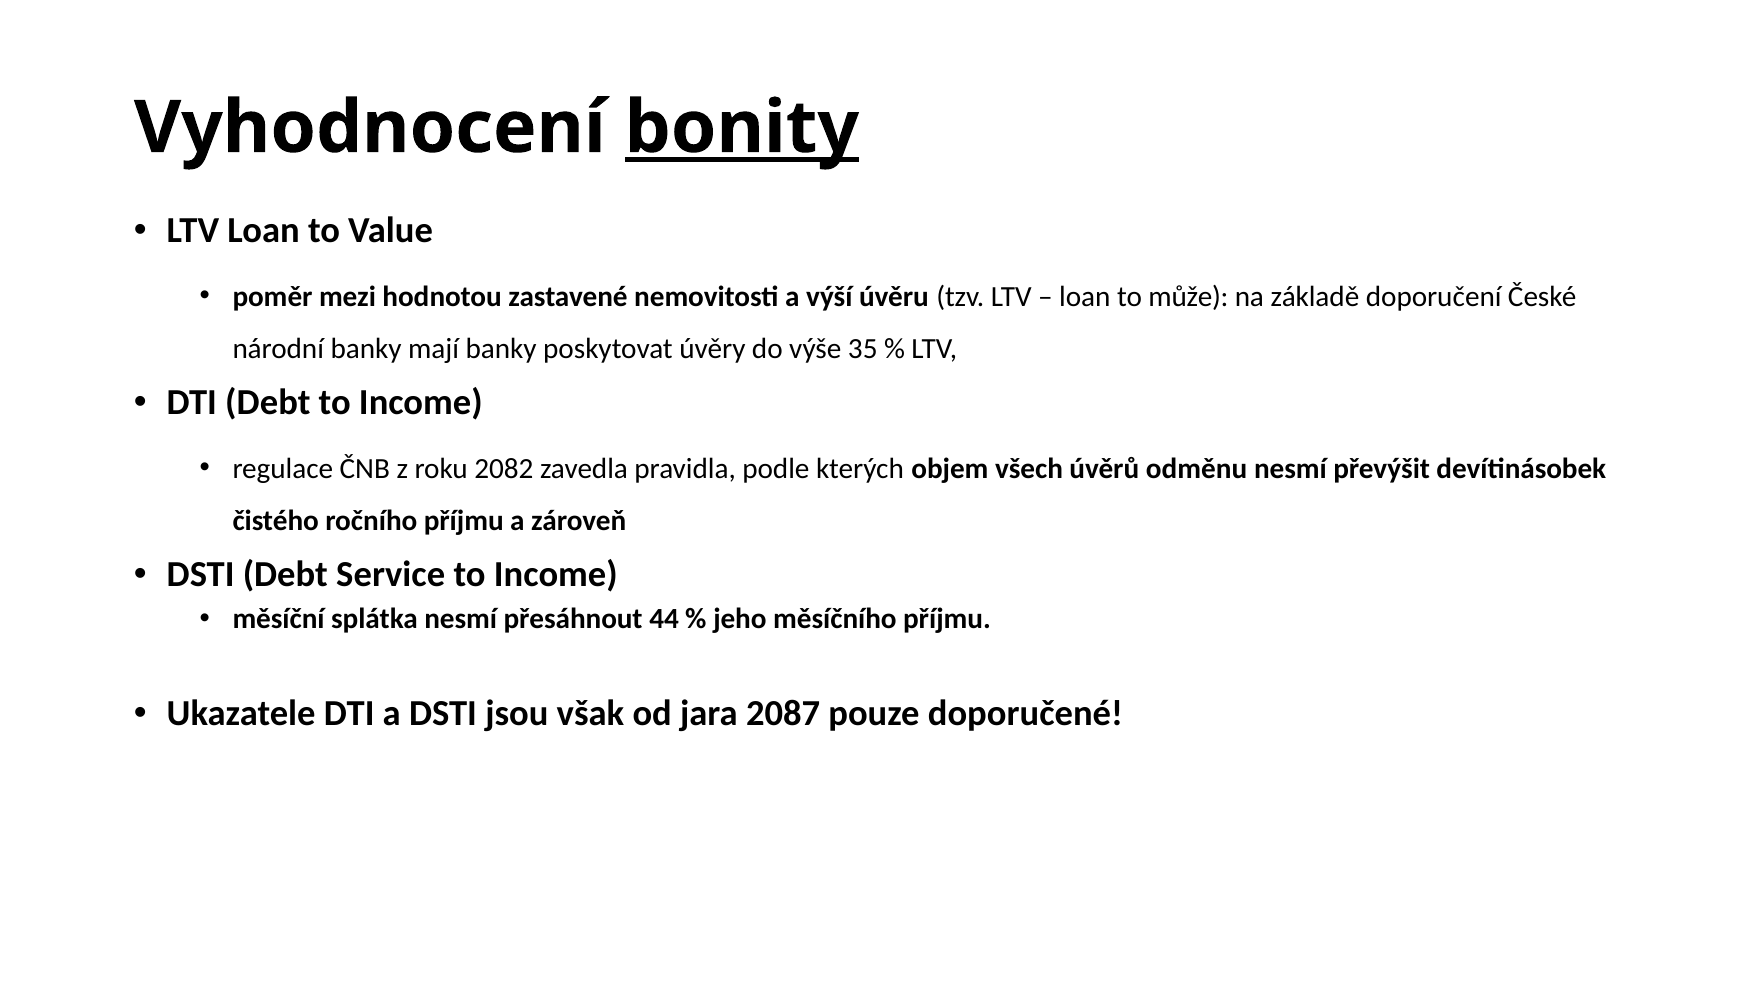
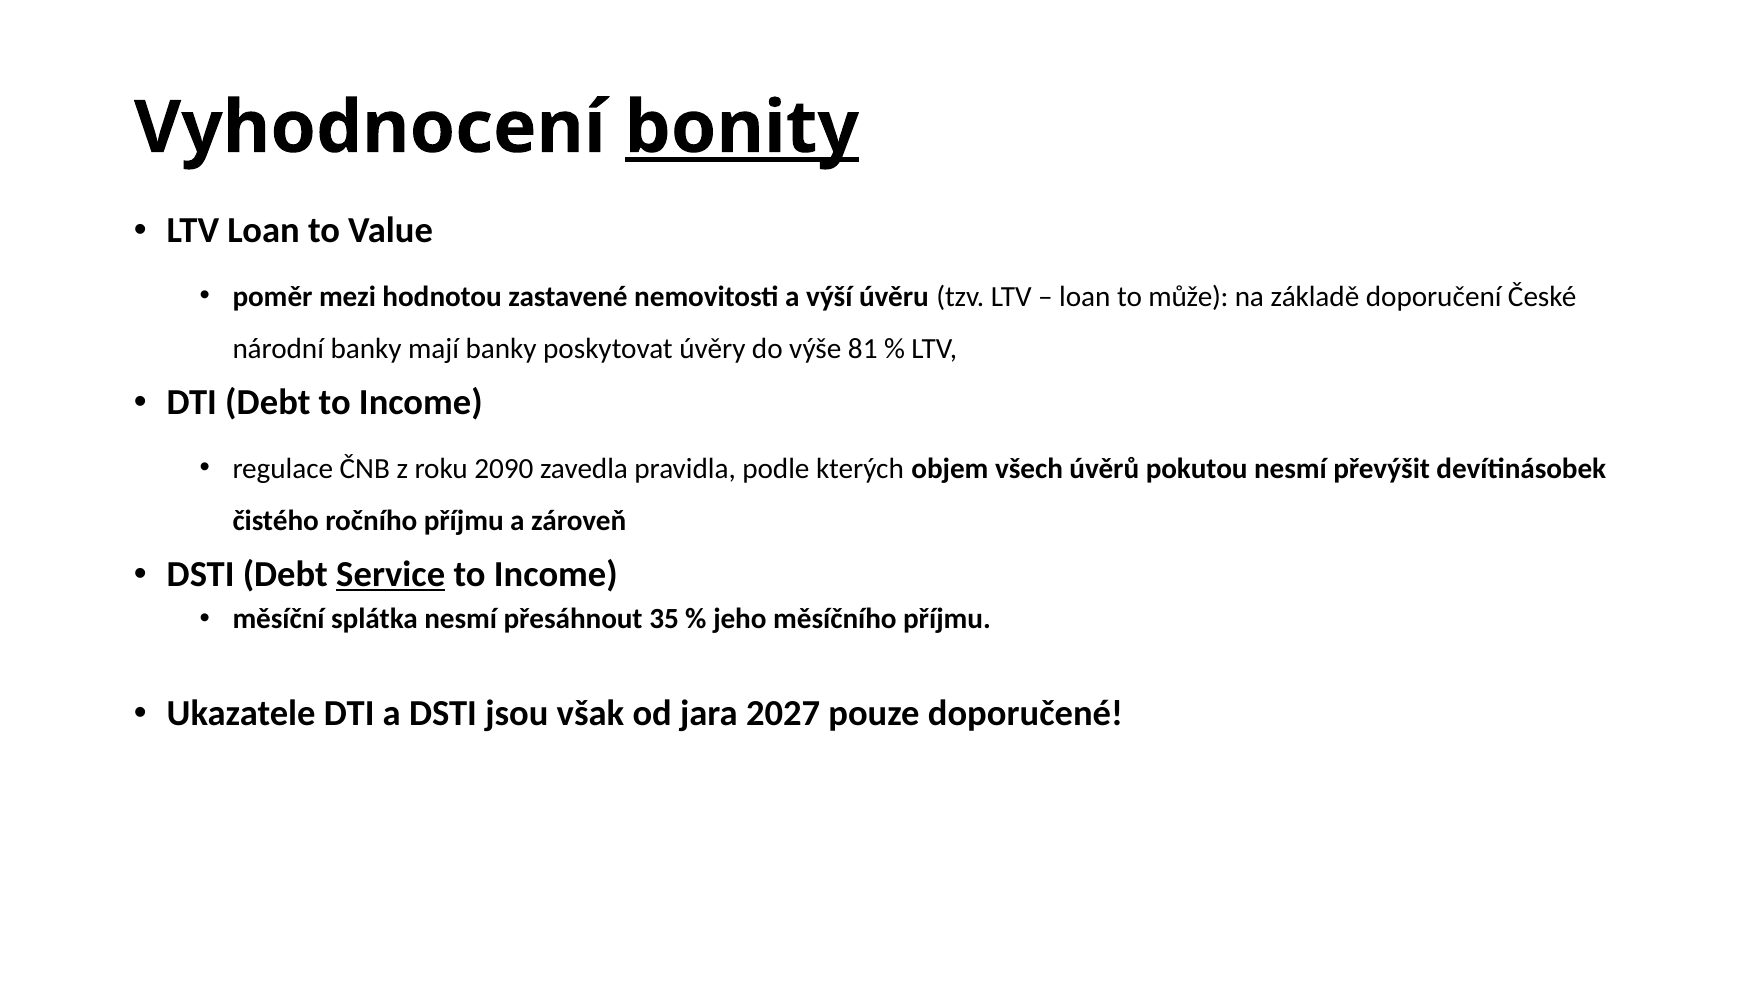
35: 35 -> 81 (863, 349)
2082: 2082 -> 2090 (504, 469)
odměnu: odměnu -> pokutou (1197, 469)
Service underline: none -> present (391, 575)
44: 44 -> 35 (664, 619)
2087: 2087 -> 2027 (783, 714)
